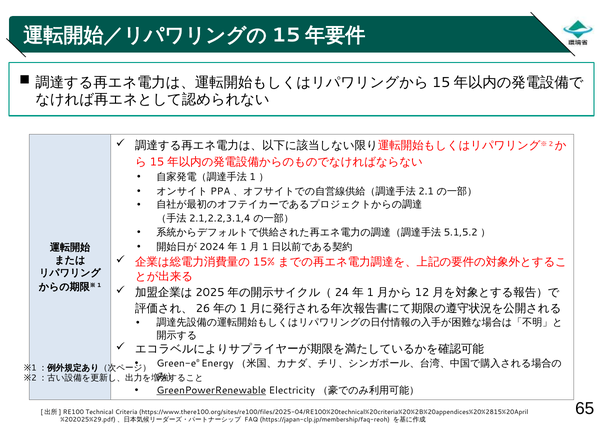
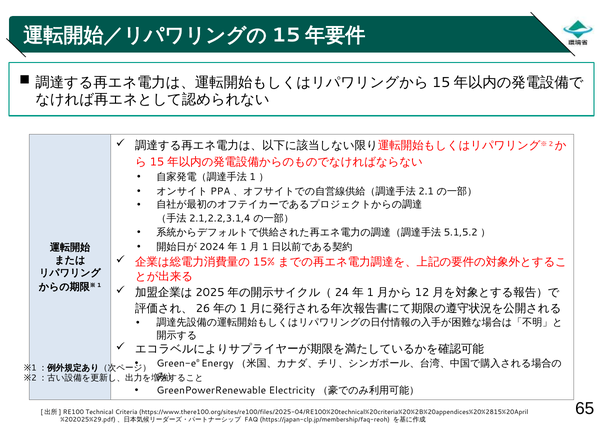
GreenPowerRenewable underline: present -> none (211, 391)
